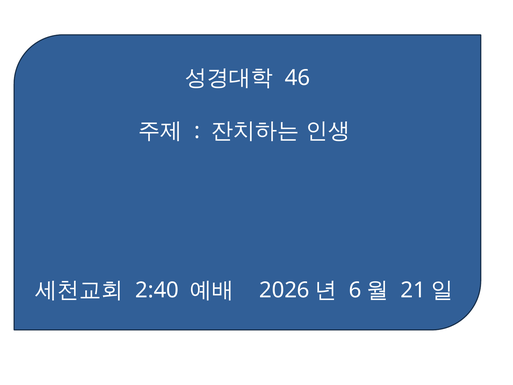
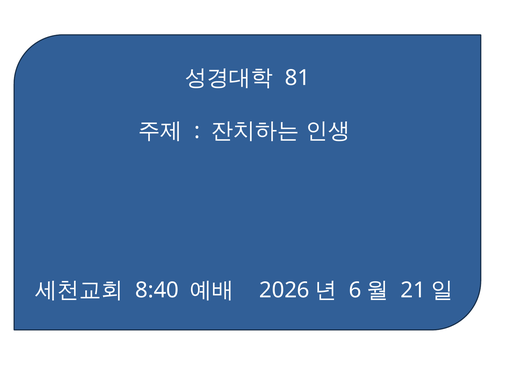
46: 46 -> 81 (297, 78)
2:40: 2:40 -> 8:40 (157, 290)
